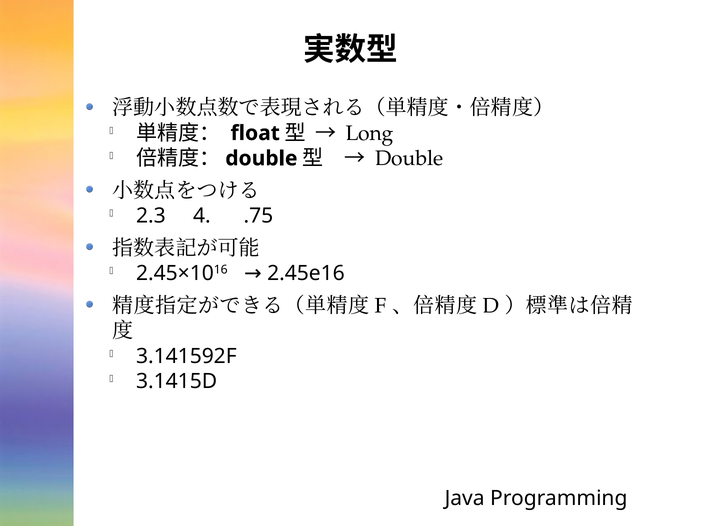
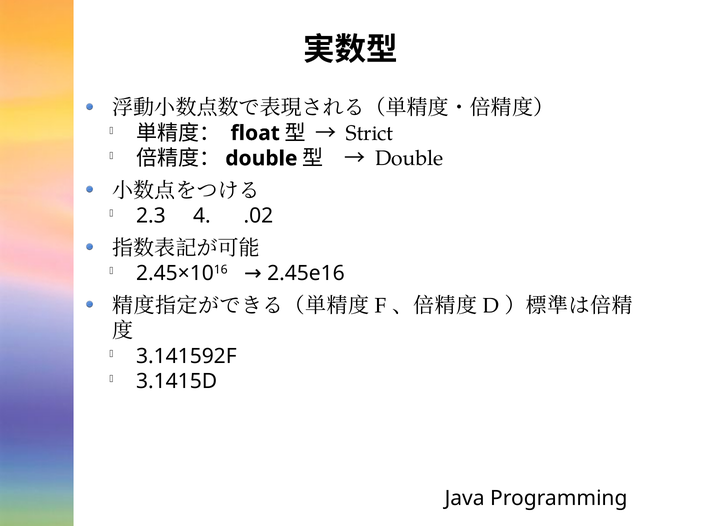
Long: Long -> Strict (370, 133)
.75: .75 -> .02 (258, 216)
